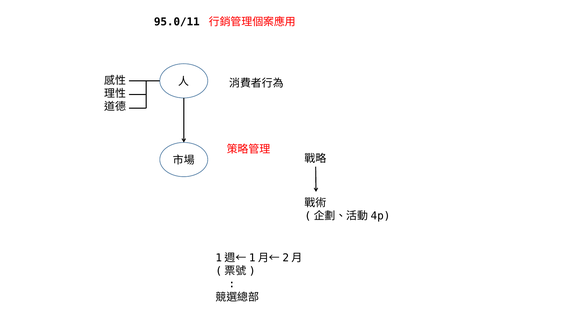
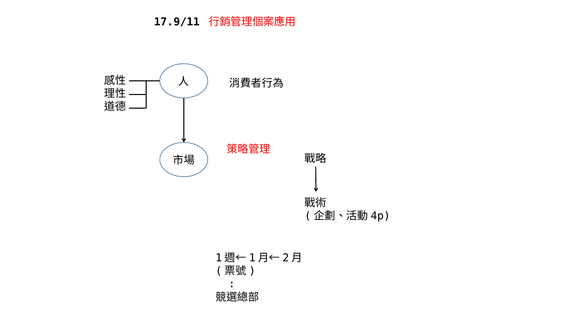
95.0/11: 95.0/11 -> 17.9/11 (177, 22)
